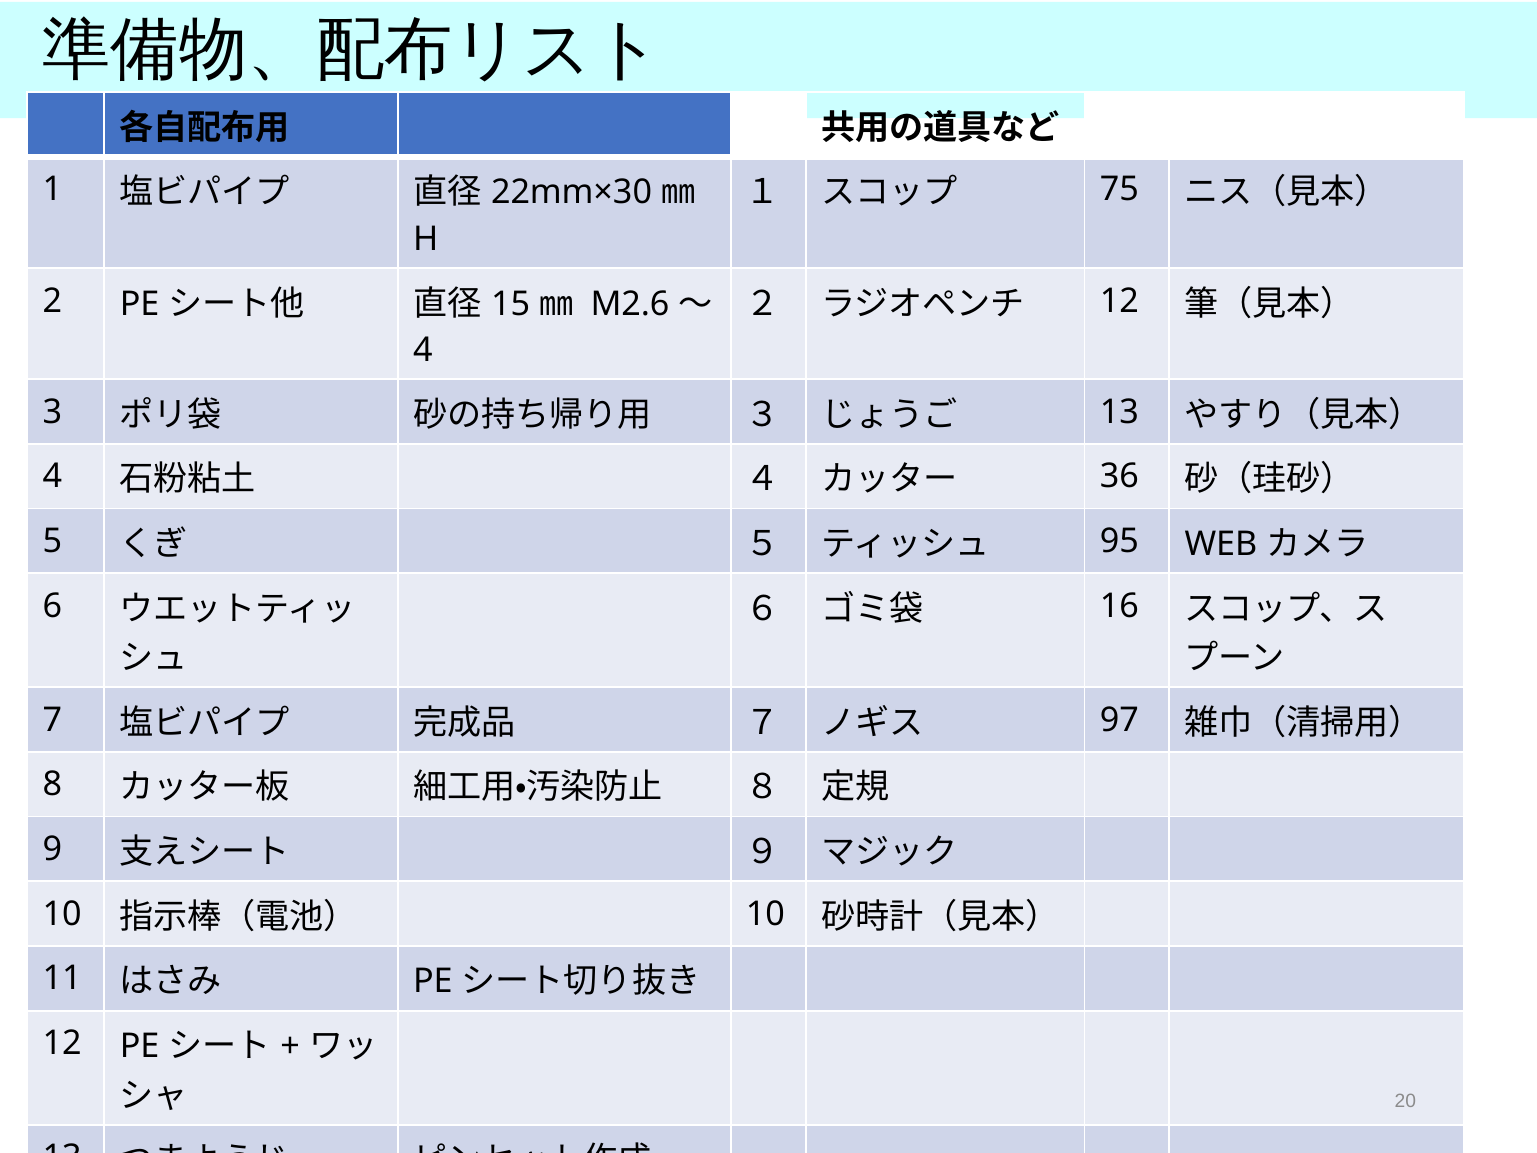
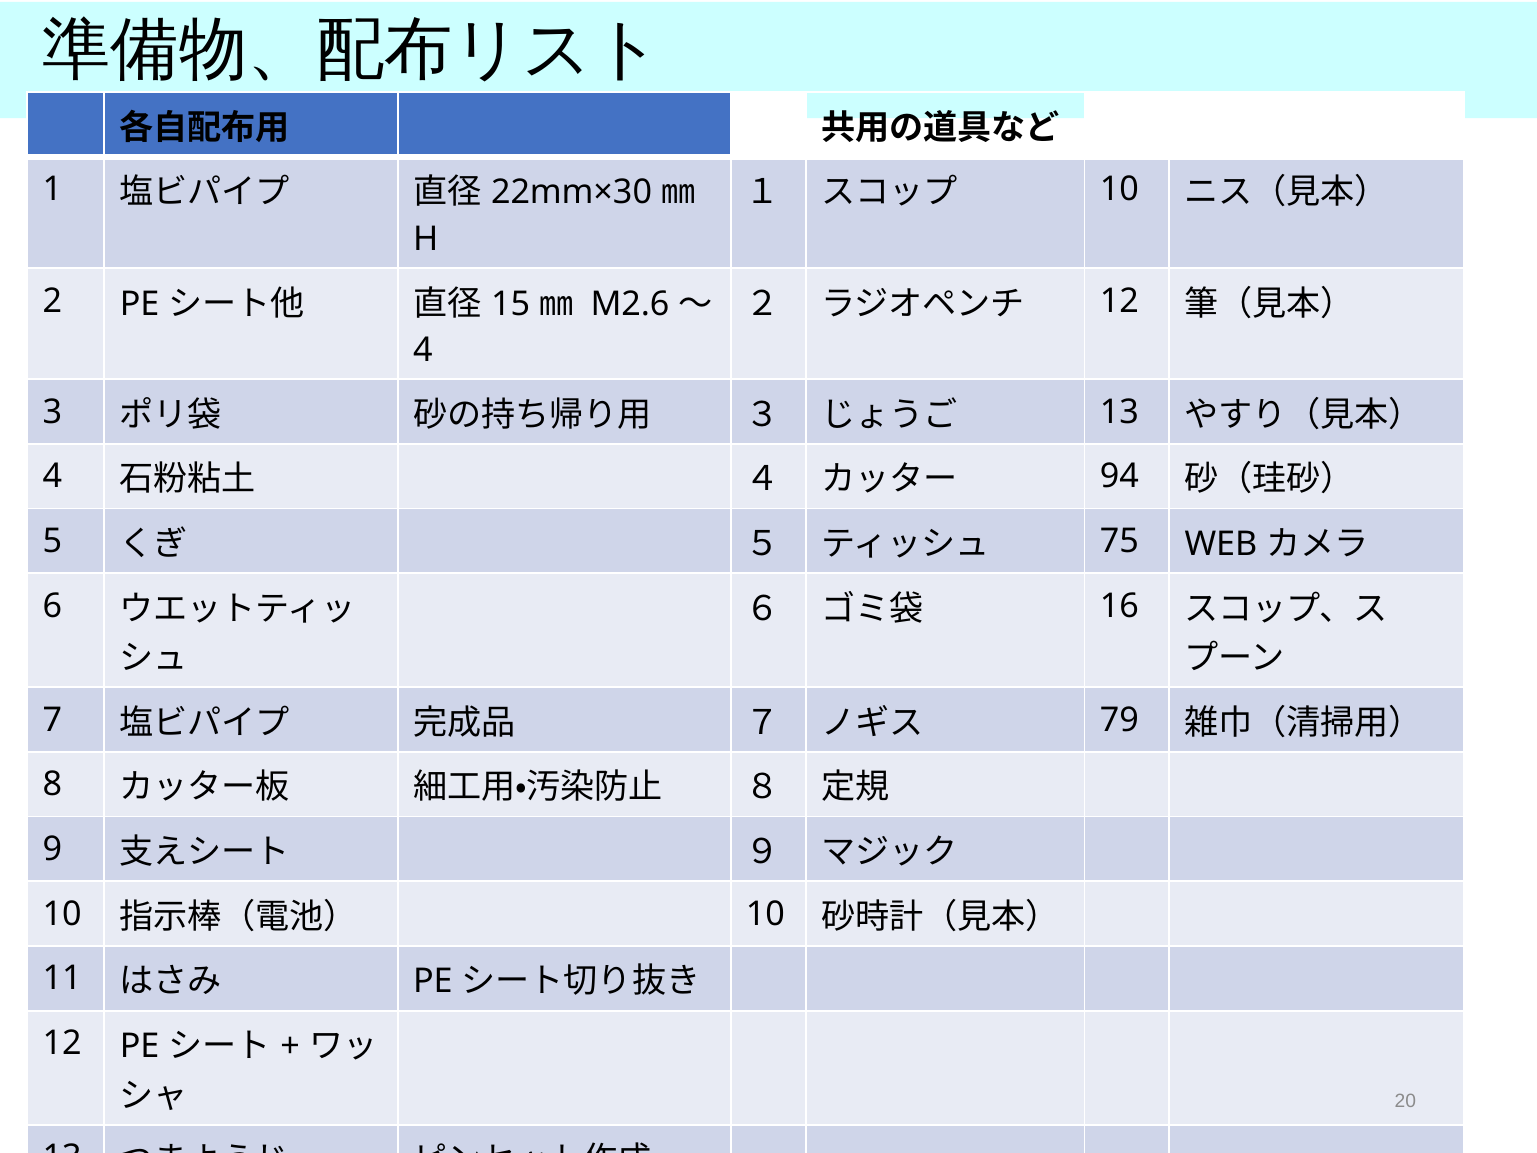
75: 75 -> 10 (1119, 189)
36: 36 -> 94 (1119, 477)
95: 95 -> 75 (1119, 541)
97: 97 -> 79 (1119, 720)
